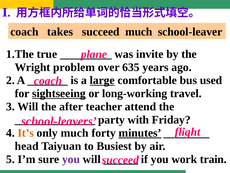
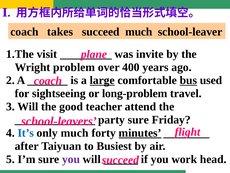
true: true -> visit (47, 54)
635: 635 -> 400 (131, 67)
bus underline: none -> present (188, 80)
sightseeing underline: present -> none (59, 93)
long-working: long-working -> long-problem (135, 93)
after: after -> good (71, 106)
party with: with -> sure (138, 119)
It’s colour: orange -> blue (26, 133)
head: head -> after (27, 146)
train: train -> head (213, 159)
